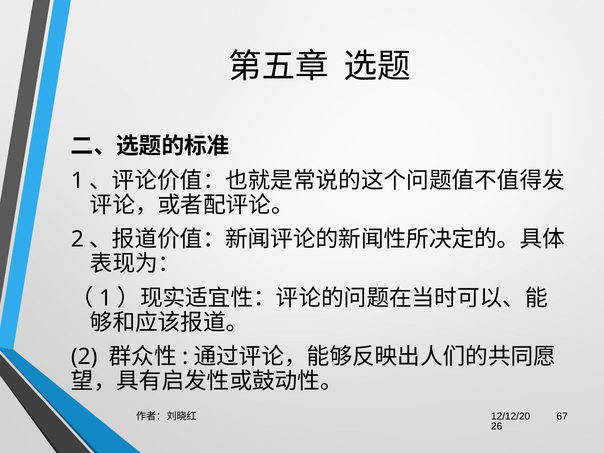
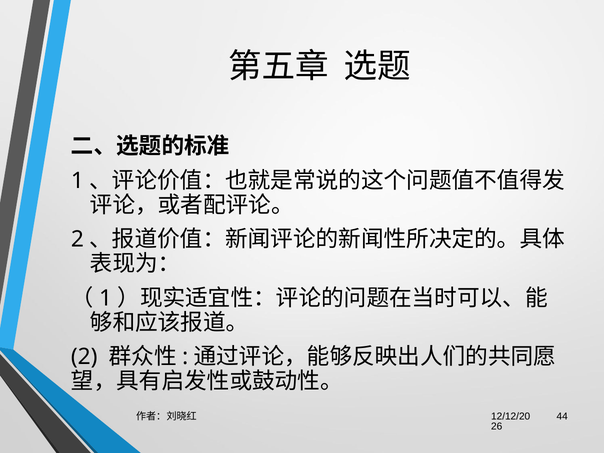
67: 67 -> 44 (562, 416)
